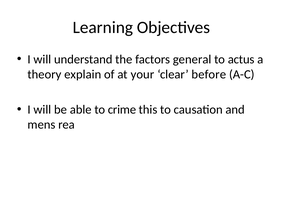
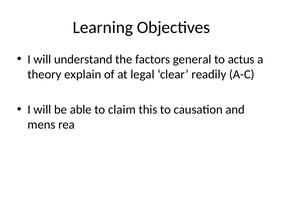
your: your -> legal (142, 74)
before: before -> readily (209, 74)
crime: crime -> claim (122, 110)
